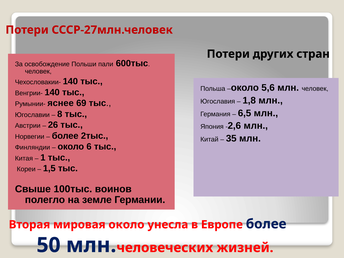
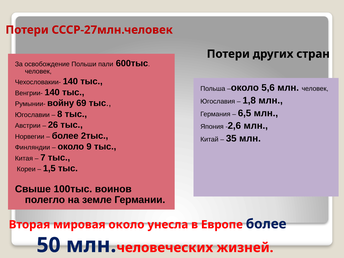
яснее: яснее -> войну (61, 103)
6: 6 -> 9 (89, 147)
1: 1 -> 7 (43, 158)
